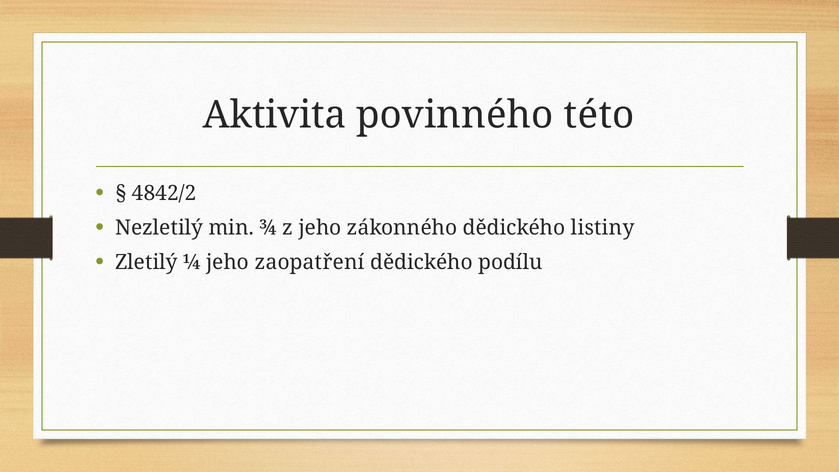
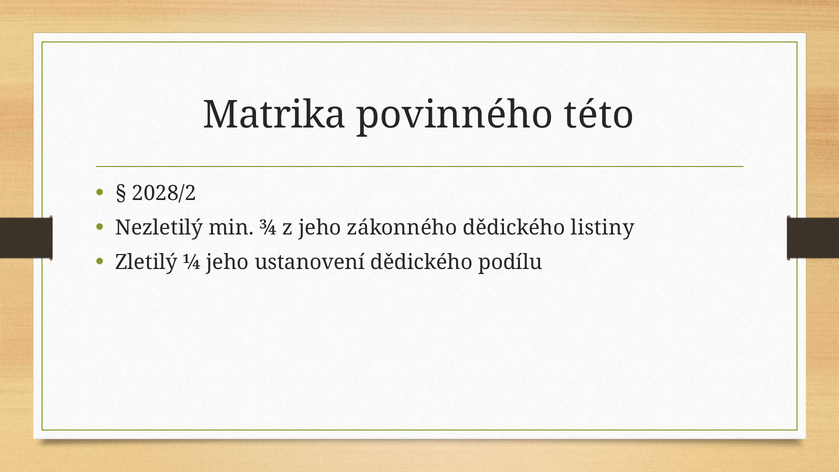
Aktivita: Aktivita -> Matrika (275, 115)
4842/2: 4842/2 -> 2028/2 (164, 193)
zaopatření: zaopatření -> ustanovení (310, 262)
